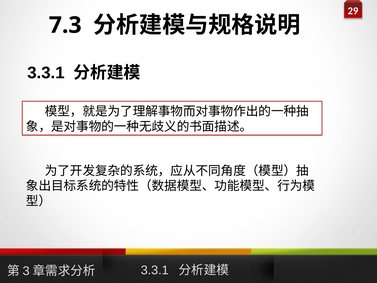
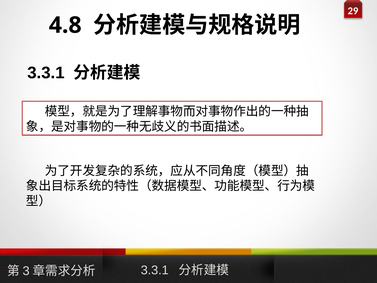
7.3: 7.3 -> 4.8 (65, 25)
